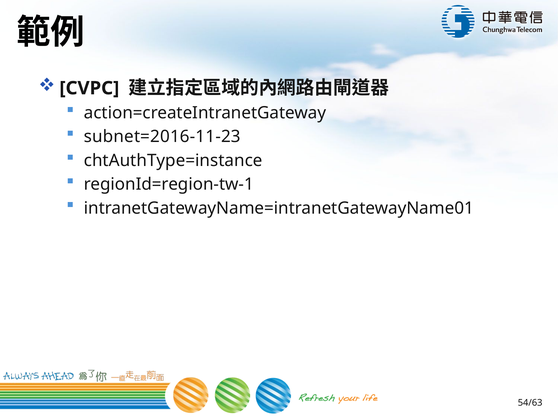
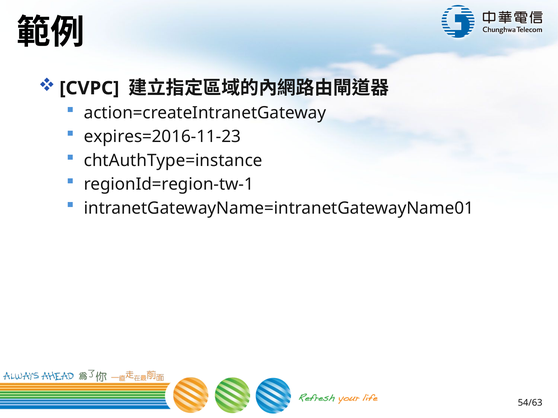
subnet=2016-11-23: subnet=2016-11-23 -> expires=2016-11-23 (162, 137)
